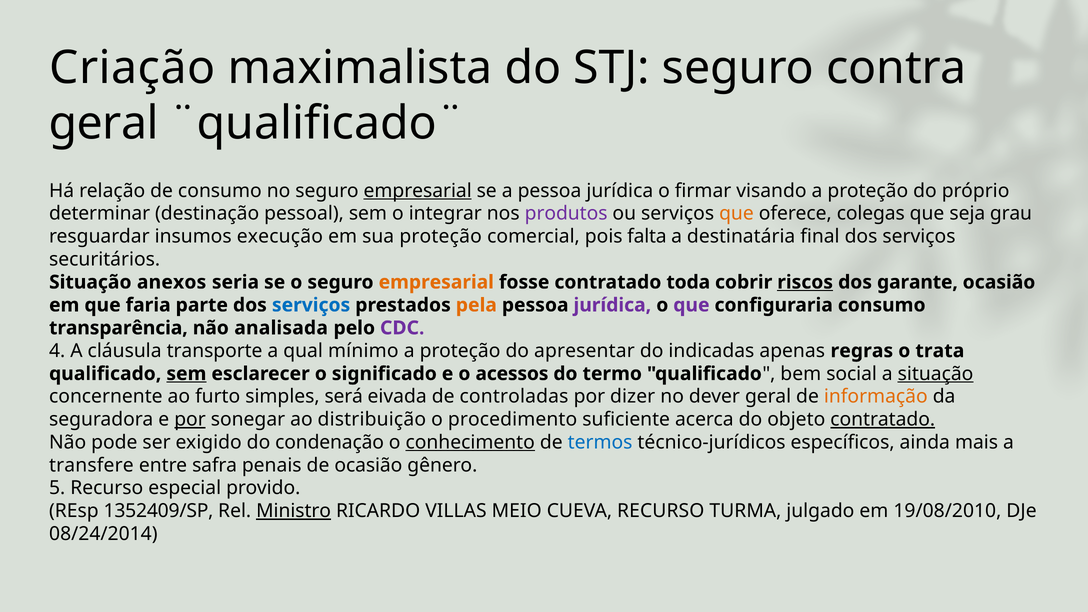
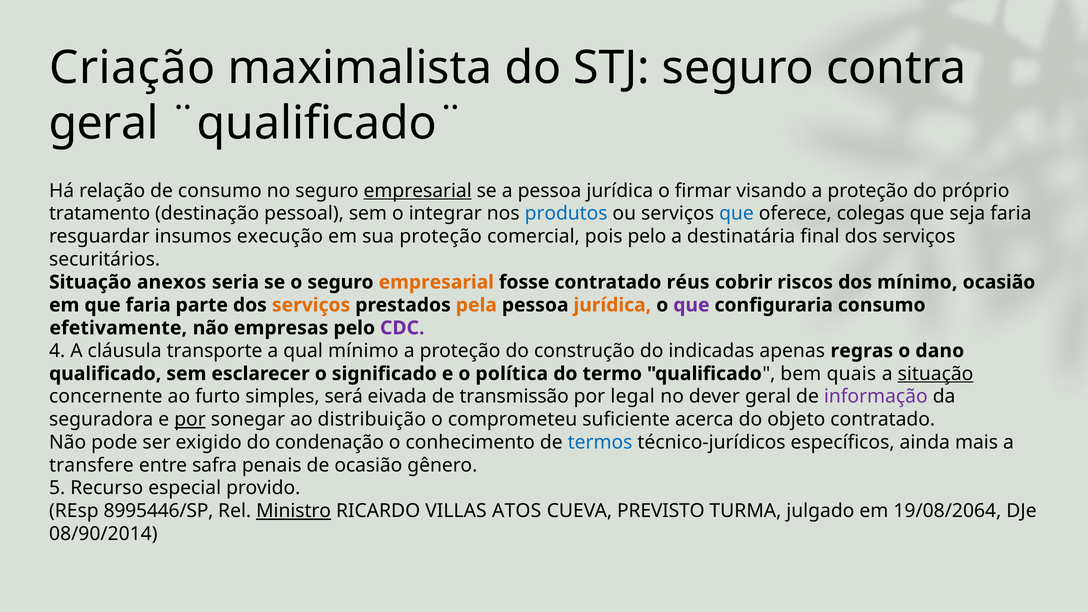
determinar: determinar -> tratamento (100, 214)
produtos colour: purple -> blue (566, 214)
que colour: orange -> blue (736, 214)
seja grau: grau -> faria (1011, 214)
pois falta: falta -> pelo (647, 236)
toda: toda -> réus (688, 282)
riscos underline: present -> none (805, 282)
dos garante: garante -> mínimo (917, 282)
serviços colour: blue -> orange (311, 305)
jurídica colour: purple -> orange (612, 305)
transparência: transparência -> efetivamente (118, 328)
analisada: analisada -> empresas (281, 328)
apresentar: apresentar -> construção (584, 351)
trata: trata -> dano (940, 351)
sem underline: present -> none (186, 374)
acessos: acessos -> política (512, 374)
social: social -> quais (851, 374)
controladas: controladas -> transmissão (514, 397)
dizer: dizer -> legal (633, 397)
informação colour: orange -> purple (876, 397)
procedimento: procedimento -> comprometeu (513, 419)
contratado underline: present -> none (883, 419)
conhecimento underline: present -> none (470, 442)
1352409/SP: 1352409/SP -> 8995446/SP (158, 511)
MEIO: MEIO -> ATOS (517, 511)
CUEVA RECURSO: RECURSO -> PREVISTO (661, 511)
19/08/2010: 19/08/2010 -> 19/08/2064 (947, 511)
08/24/2014: 08/24/2014 -> 08/90/2014 (103, 534)
